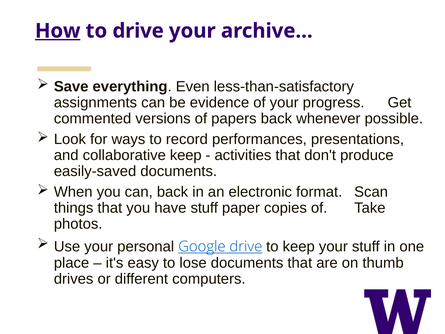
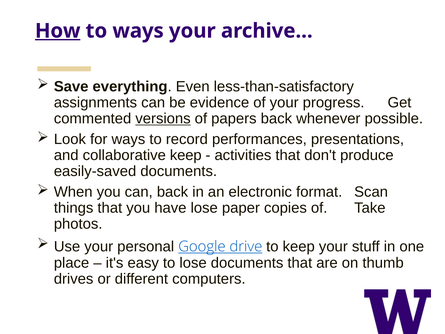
to drive: drive -> ways (138, 31)
versions underline: none -> present (163, 119)
have stuff: stuff -> lose (204, 208)
